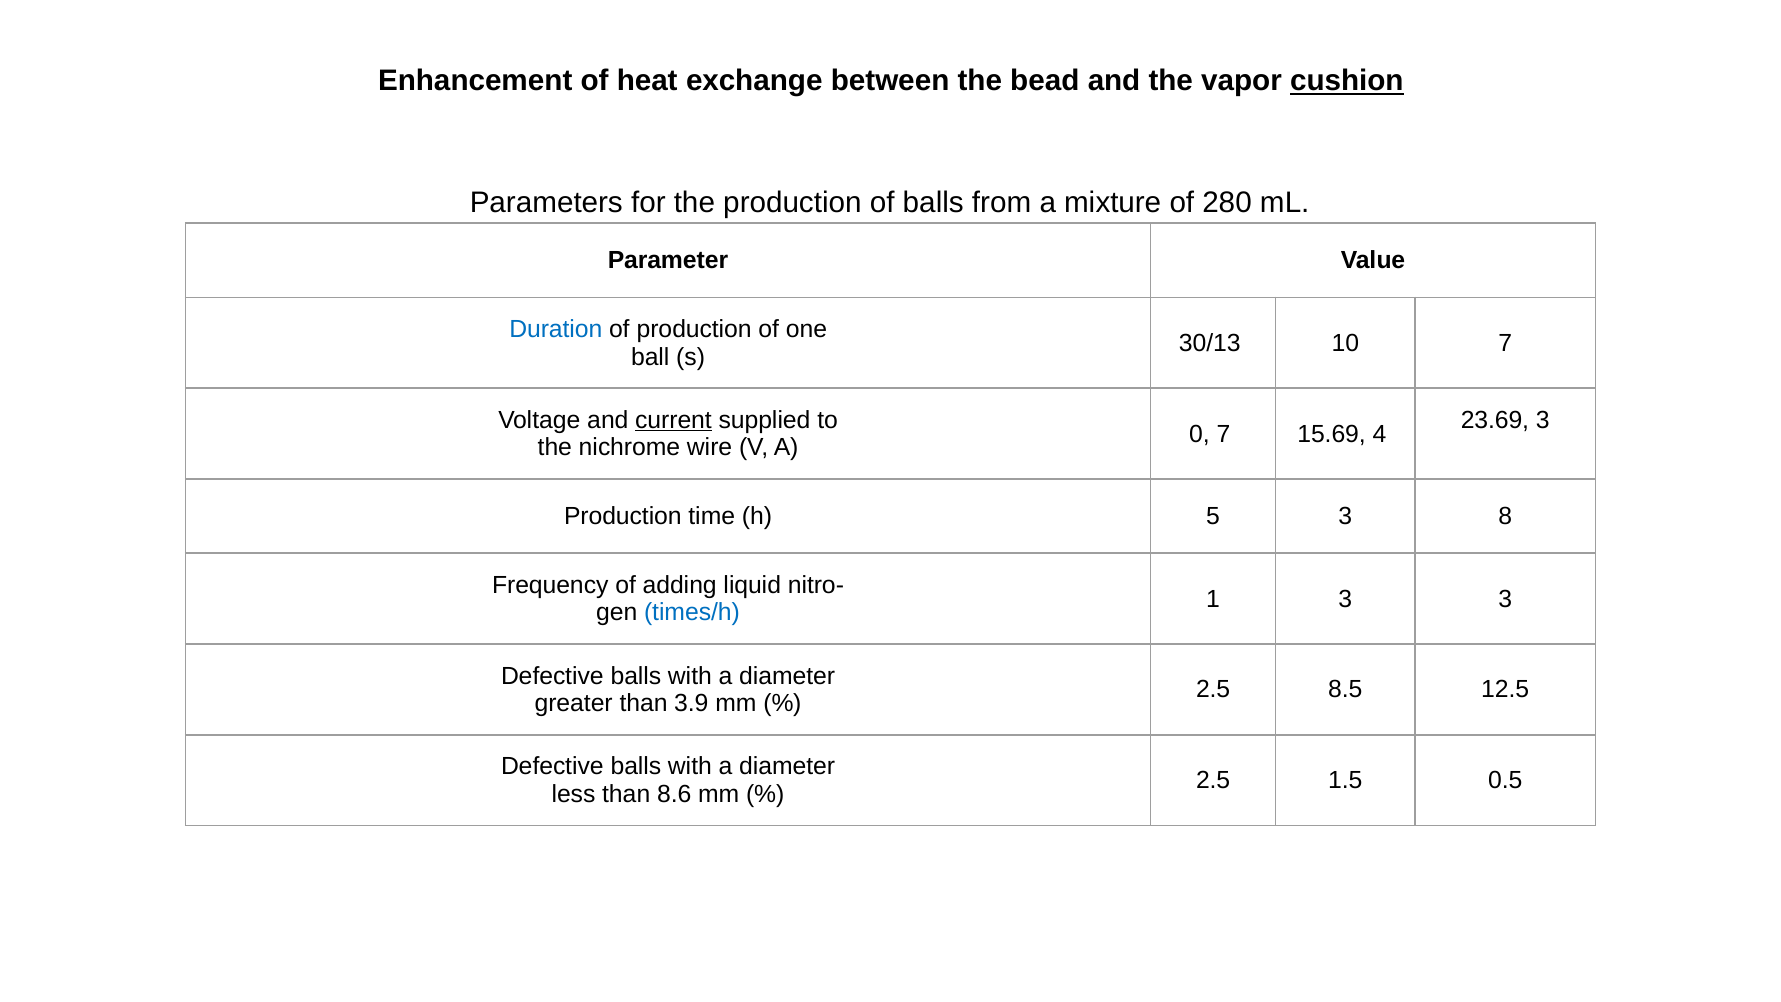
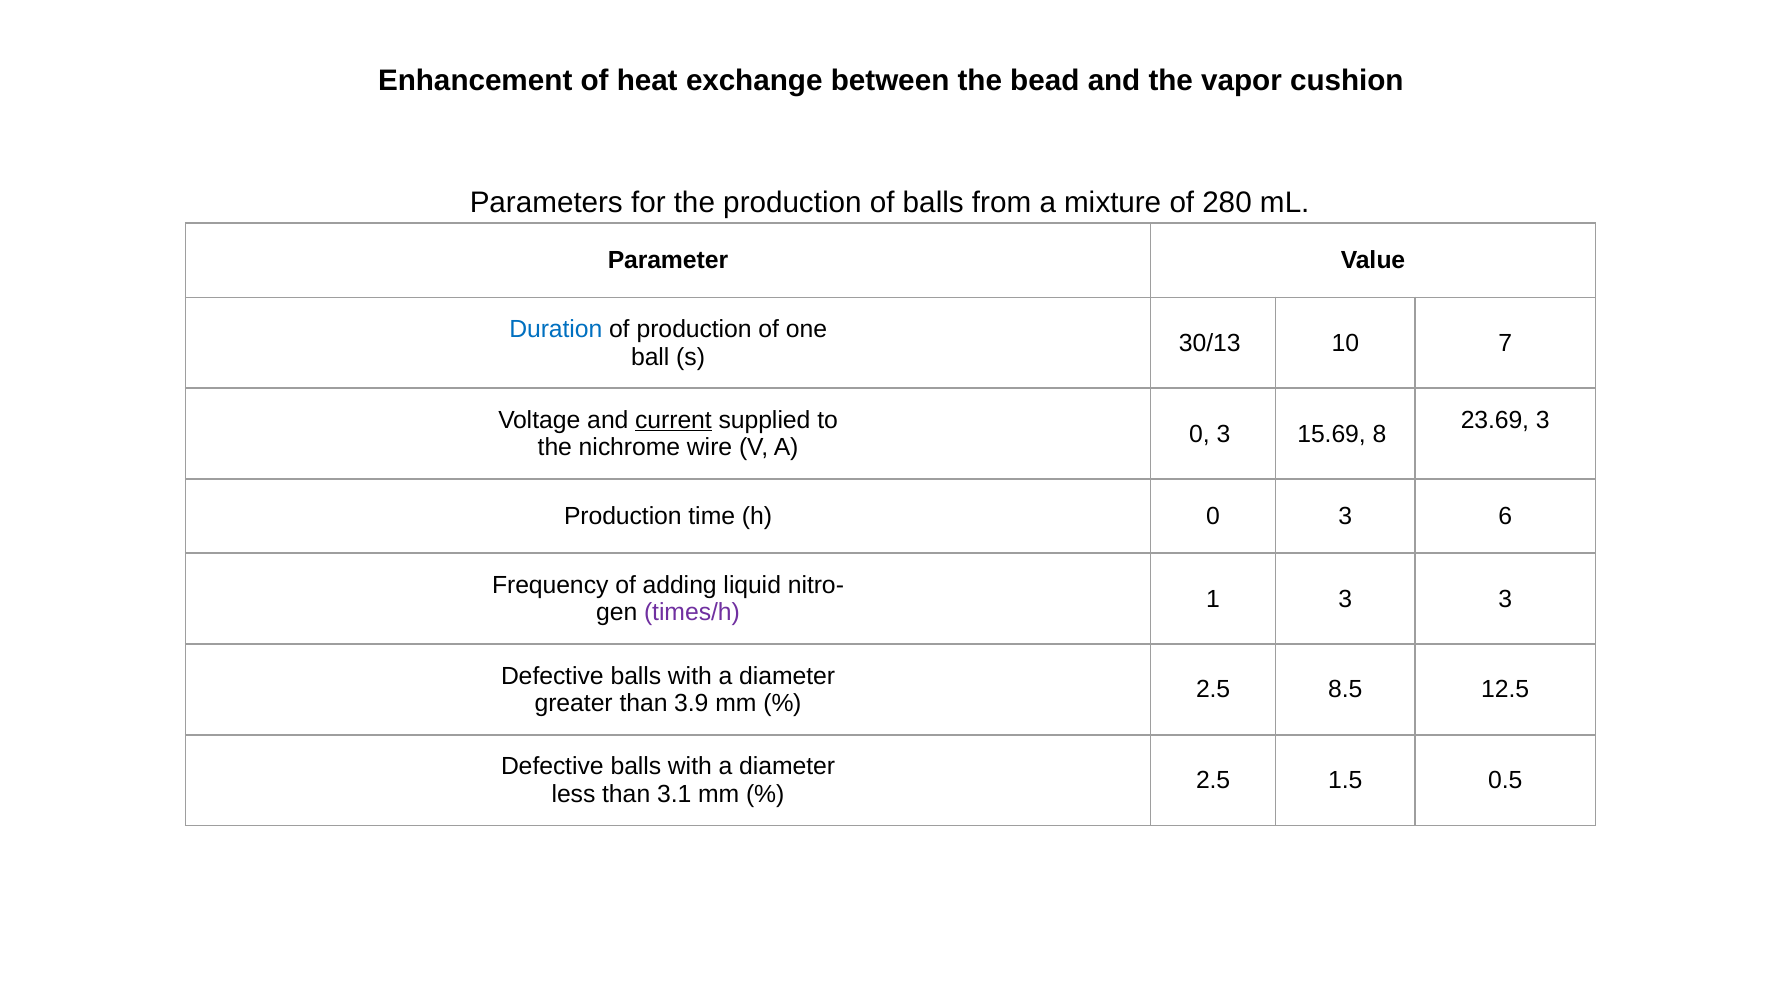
cushion underline: present -> none (1347, 81)
7: 7 -> 3 (1223, 434)
4: 4 -> 8 (1379, 434)
h 5: 5 -> 0 (1213, 516)
8: 8 -> 6 (1505, 516)
times/h colour: blue -> purple (692, 613)
8.6: 8.6 -> 3.1 (674, 794)
